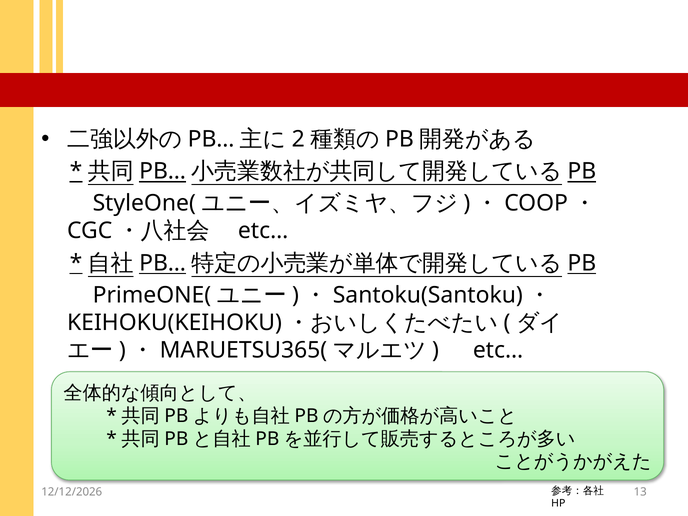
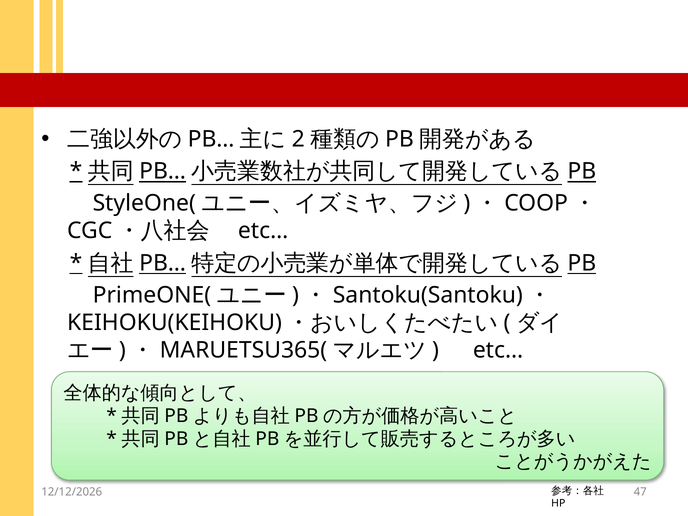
13: 13 -> 47 (640, 492)
